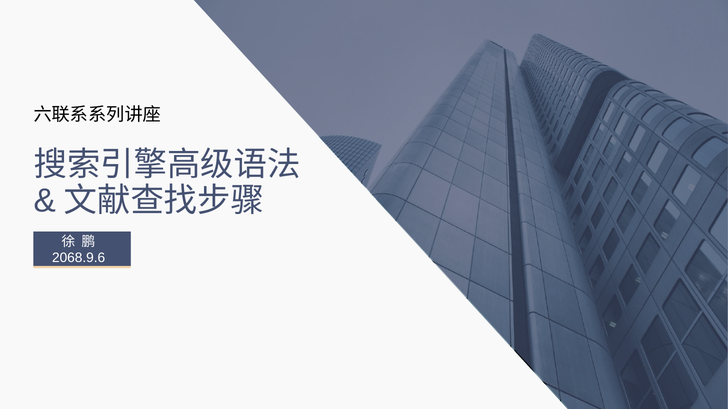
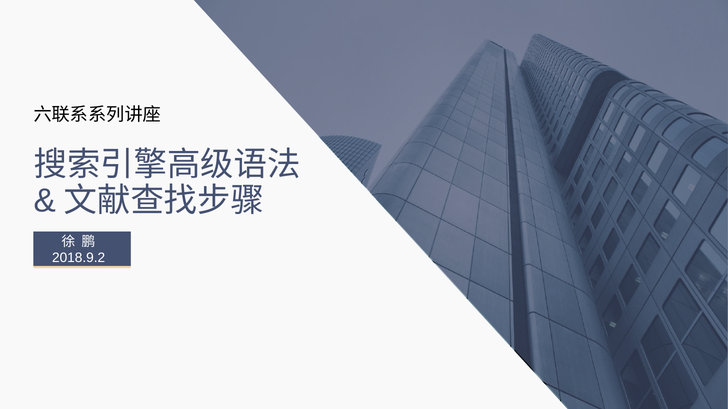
2068.9.6: 2068.9.6 -> 2018.9.2 (79, 258)
